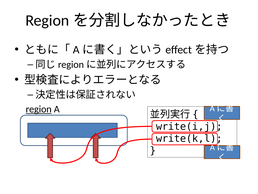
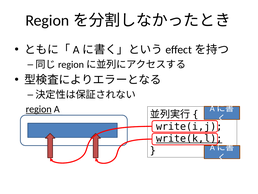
write(k,l underline: none -> present (189, 138)
